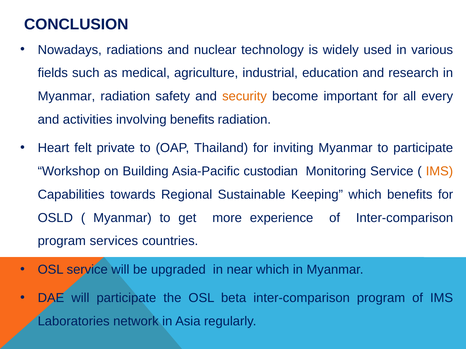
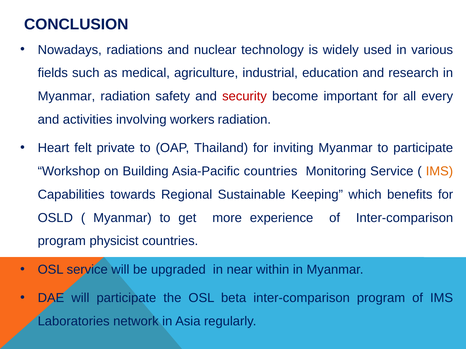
security colour: orange -> red (245, 96)
involving benefits: benefits -> workers (192, 120)
Asia-Pacific custodian: custodian -> countries (271, 172)
services: services -> physicist (114, 241)
near which: which -> within (273, 270)
